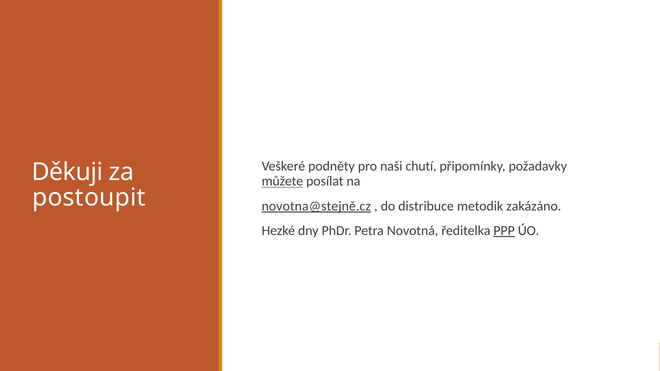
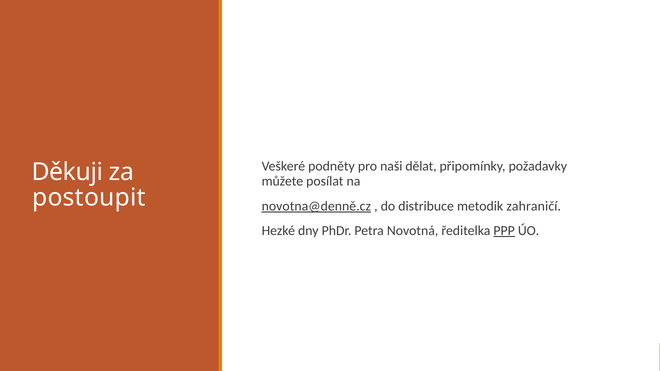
chutí: chutí -> dělat (421, 167)
můžete underline: present -> none (282, 181)
novotna@stejně.cz: novotna@stejně.cz -> novotna@denně.cz (316, 206)
zakázáno: zakázáno -> zahraničí (534, 206)
